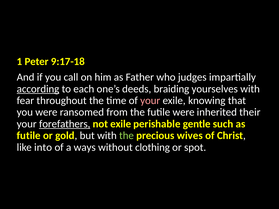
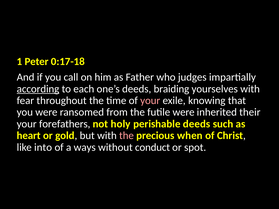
9:17-18: 9:17-18 -> 0:17-18 (68, 62)
forefathers underline: present -> none (65, 124)
not exile: exile -> holy (121, 124)
perishable gentle: gentle -> deeds (197, 124)
futile: futile -> heart (29, 136)
the colour: light green -> pink (126, 136)
wives: wives -> when (190, 136)
clothing: clothing -> conduct (153, 147)
